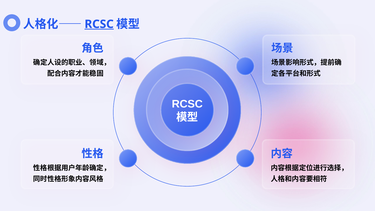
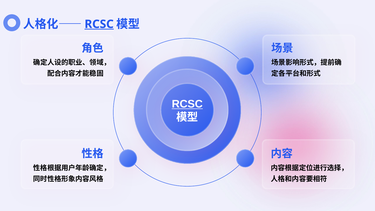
RCSC underline: none -> present (187, 104)
